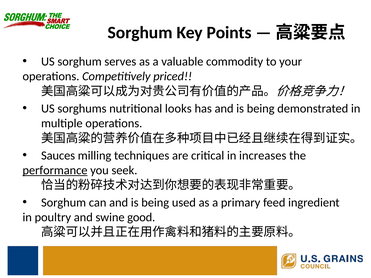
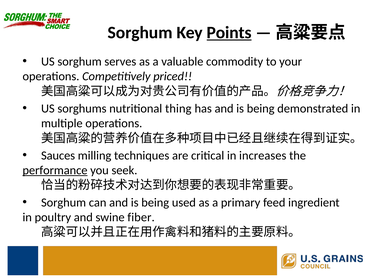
Points underline: none -> present (229, 33)
looks: looks -> thing (178, 109)
good: good -> fiber (141, 217)
